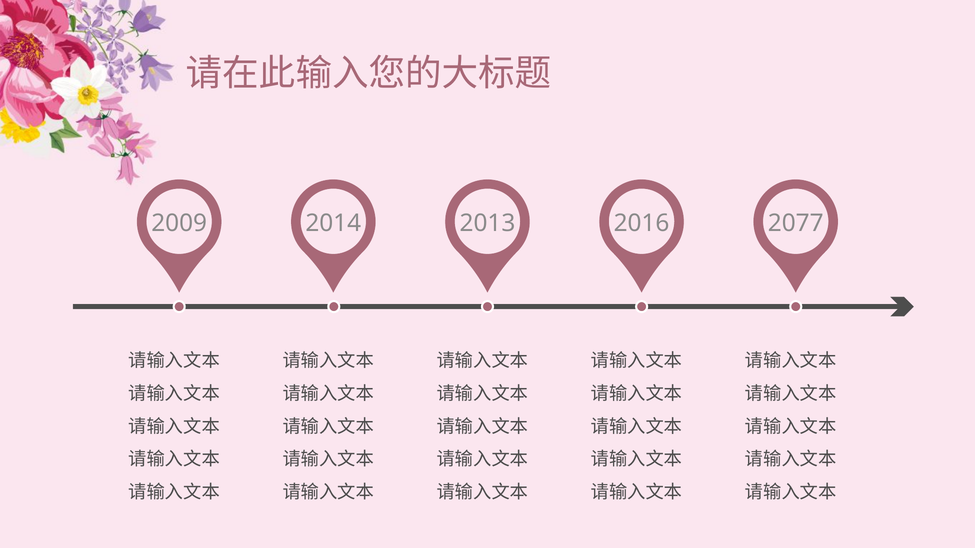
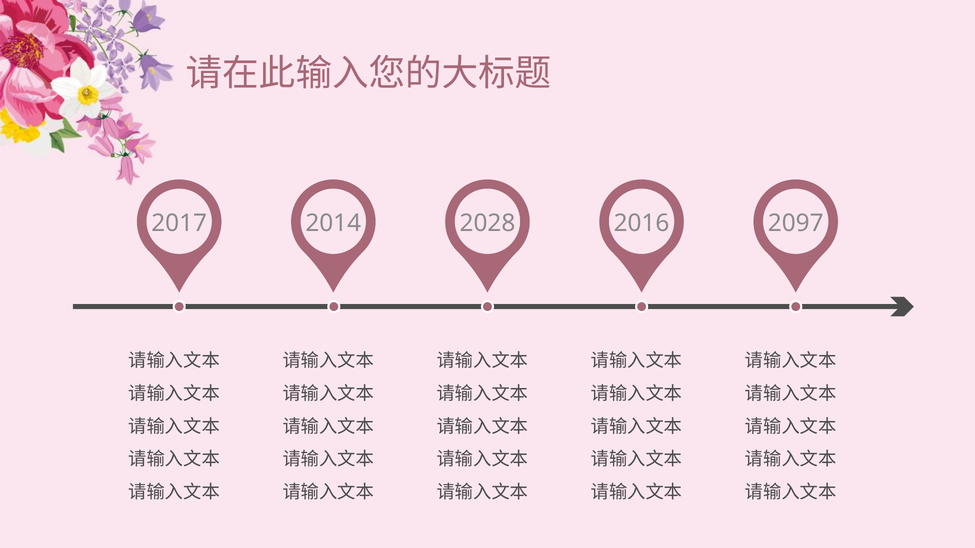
2009: 2009 -> 2017 (179, 224)
2013: 2013 -> 2028 (487, 224)
2077: 2077 -> 2097 (796, 224)
